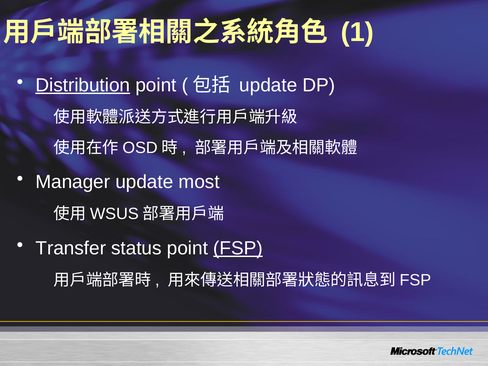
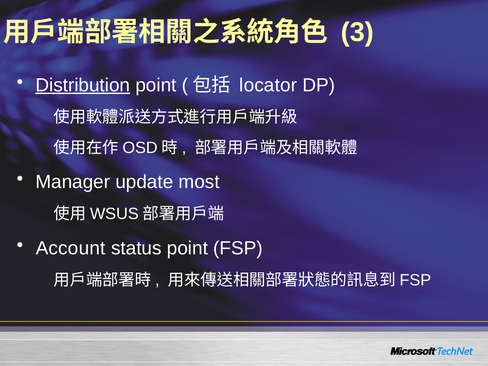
1: 1 -> 3 (357, 32)
update: update -> locator (268, 85)
Transfer: Transfer -> Account (71, 248)
FSP underline: present -> none (238, 248)
